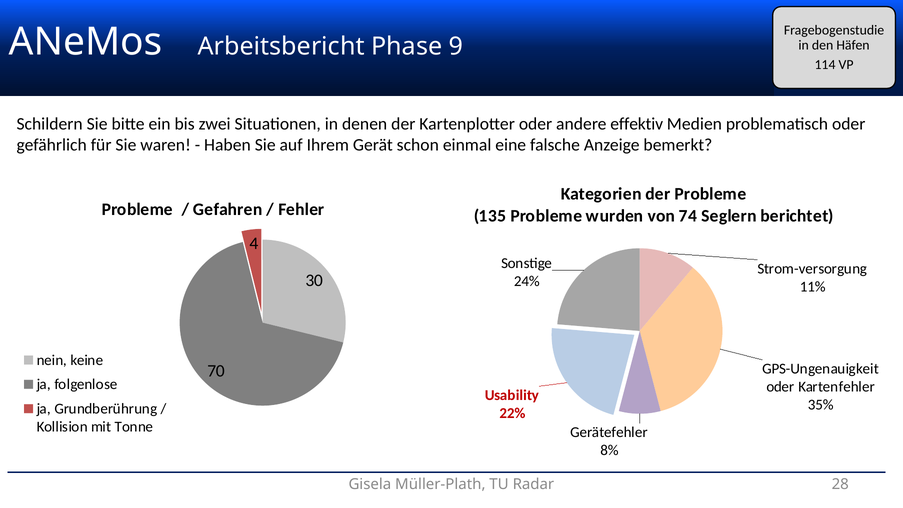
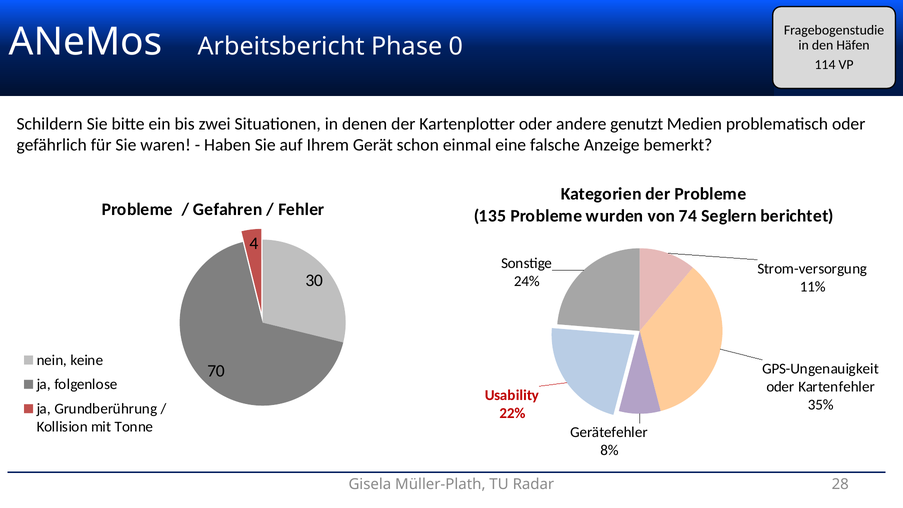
9: 9 -> 0 (456, 46)
effektiv: effektiv -> genutzt (637, 124)
